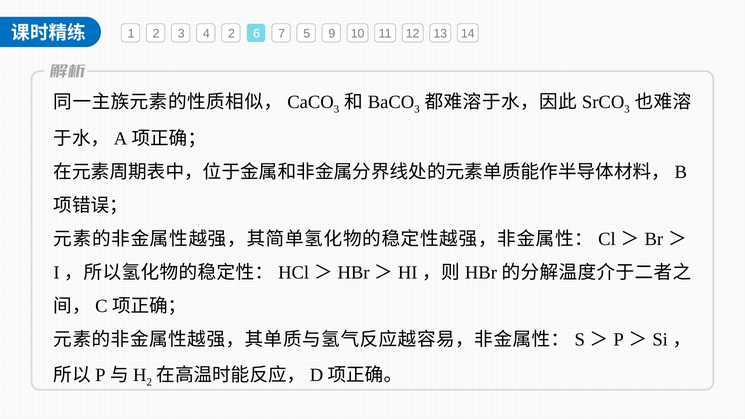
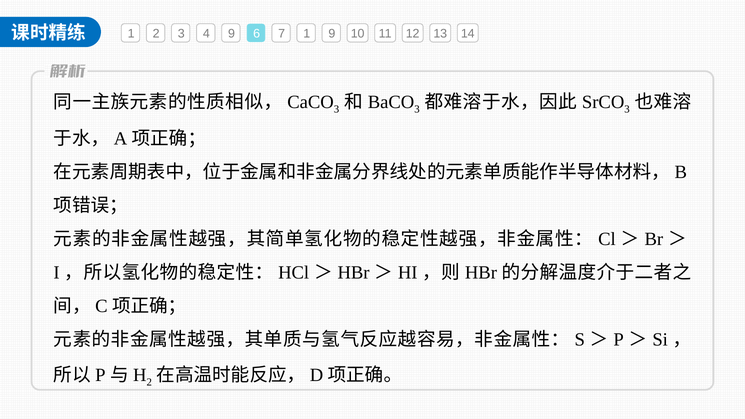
4 2: 2 -> 9 (231, 34)
7 5: 5 -> 1 (307, 34)
